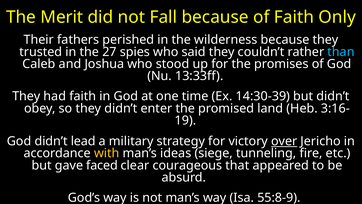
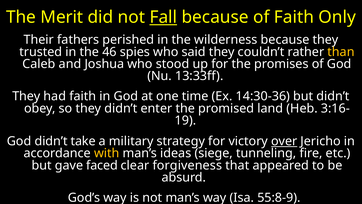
Fall underline: none -> present (163, 17)
27: 27 -> 46 (109, 52)
than colour: light blue -> yellow (341, 52)
14:30-39: 14:30-39 -> 14:30-36 (263, 96)
lead: lead -> take (83, 141)
courageous: courageous -> forgiveness (187, 165)
